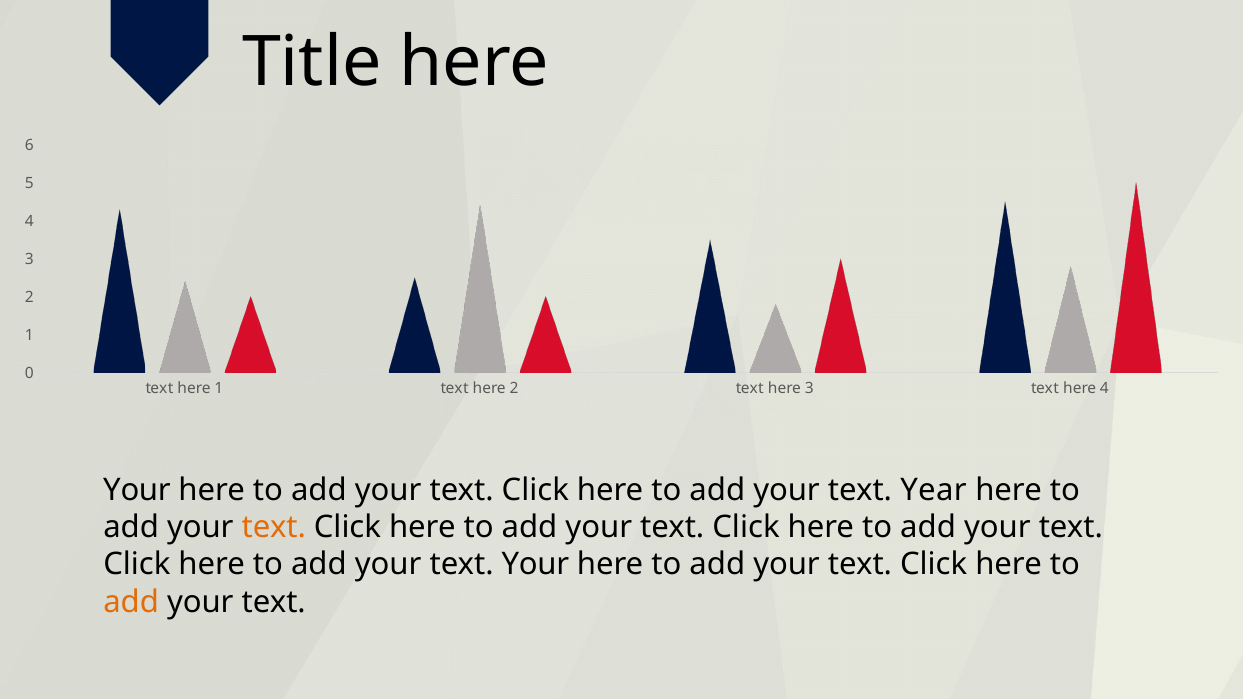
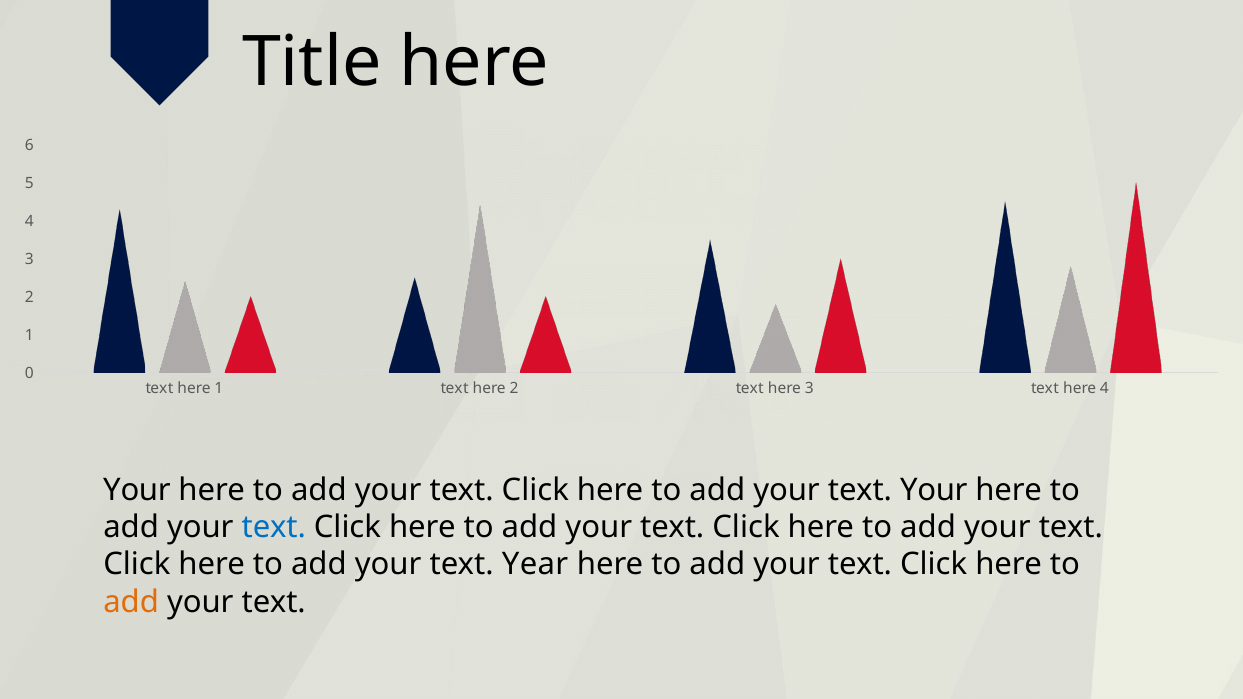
text Year: Year -> Your (934, 490)
text colour: orange -> blue (274, 527)
text Your: Your -> Year (535, 565)
